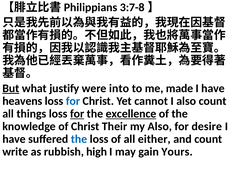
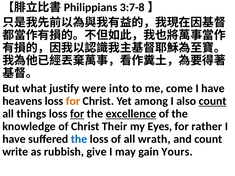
But underline: present -> none (11, 89)
made: made -> come (179, 89)
for colour: blue -> orange (73, 101)
cannot: cannot -> among (151, 101)
count underline: none -> present (213, 101)
my Also: Also -> Eyes (160, 127)
desire: desire -> rather (207, 127)
either: either -> wrath (154, 139)
high: high -> give (97, 152)
